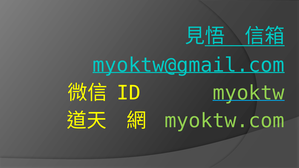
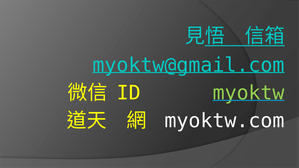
myoktw.com colour: light green -> white (225, 121)
